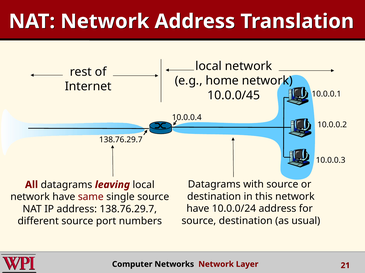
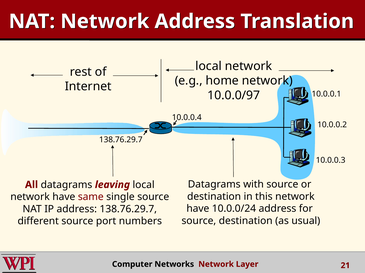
10.0.0/45: 10.0.0/45 -> 10.0.0/97 (234, 96)
